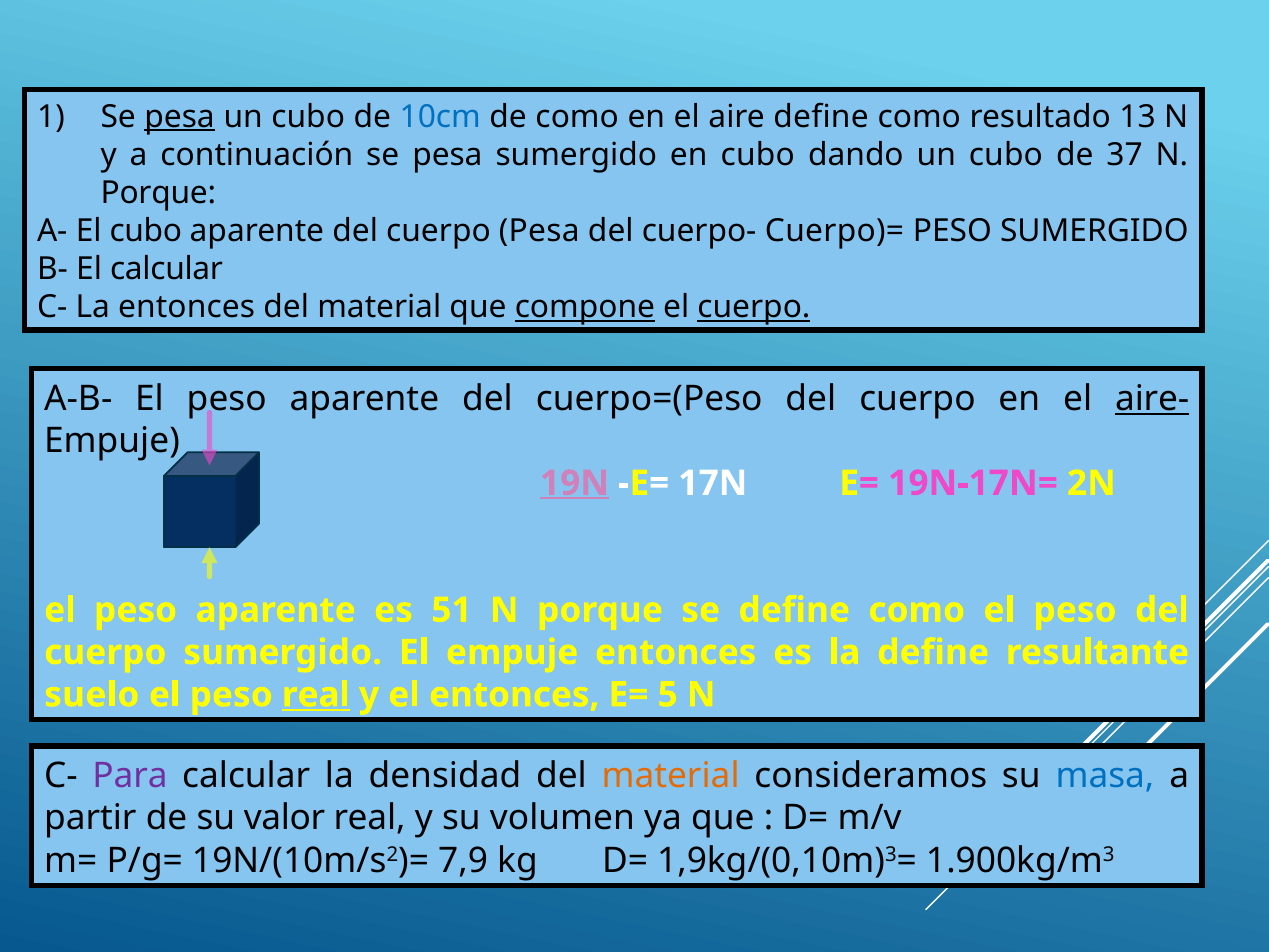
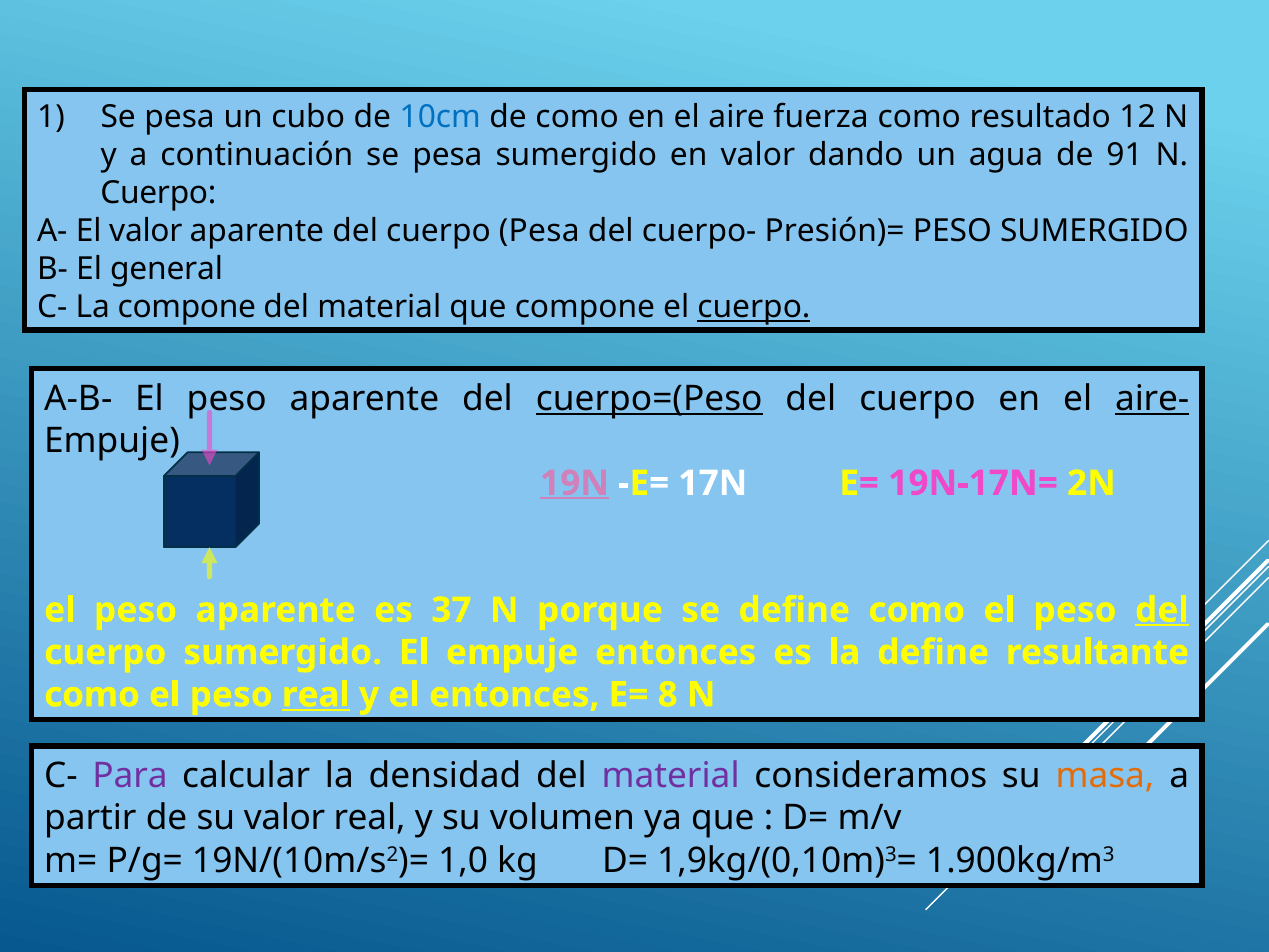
pesa underline: present -> none (180, 117)
aire define: define -> fuerza (821, 117)
13: 13 -> 12 (1138, 117)
en cubo: cubo -> valor (758, 155)
dando un cubo: cubo -> agua (1006, 155)
37: 37 -> 91 (1125, 155)
Porque: Porque -> Cuerpo (158, 193)
El cubo: cubo -> valor (146, 231)
Cuerpo)=: Cuerpo)= -> Presión)= (835, 231)
El calcular: calcular -> general (167, 269)
La entonces: entonces -> compone (187, 307)
compone underline: present -> none (585, 307)
cuerpo=(Peso underline: none -> present (649, 398)
51: 51 -> 37 (451, 610)
del underline: none -> present (1162, 610)
suelo: suelo -> como (92, 695)
5: 5 -> 8 (668, 695)
material colour: orange -> purple (671, 776)
masa colour: blue -> orange (1105, 776)
7,9: 7,9 -> 1,0 (463, 860)
